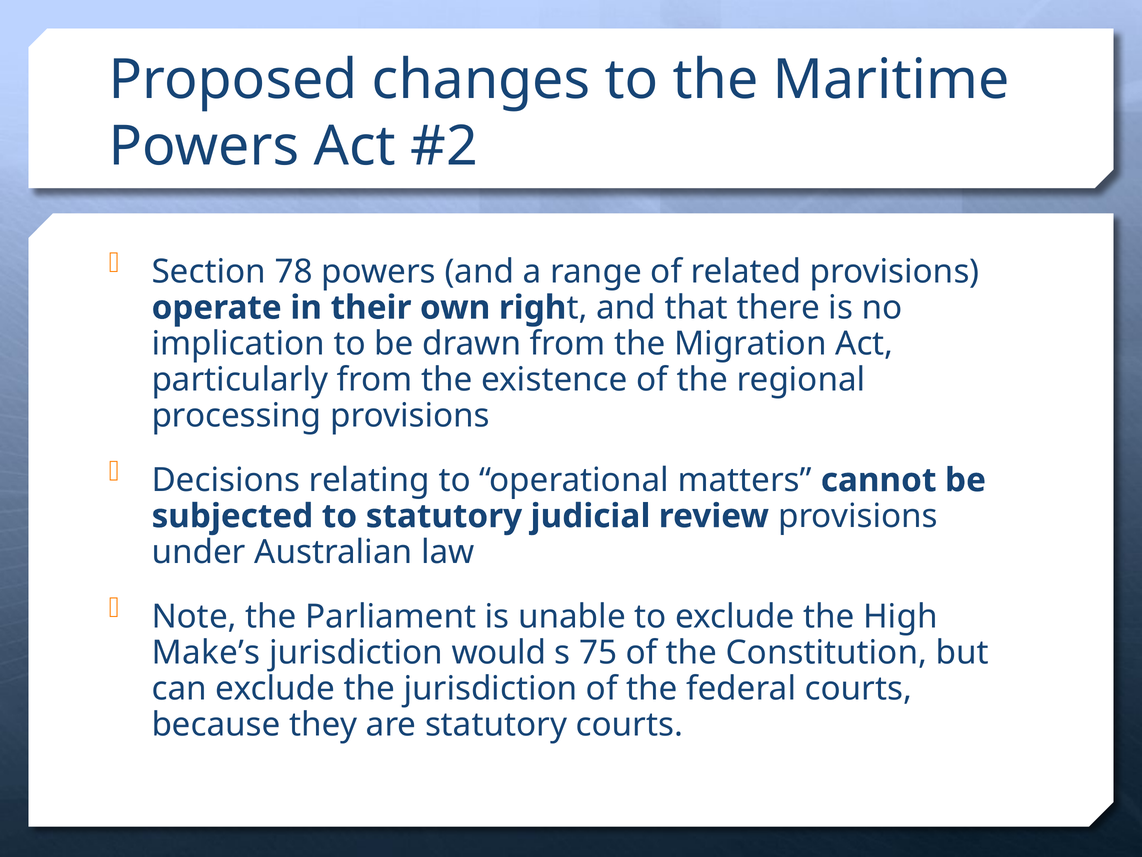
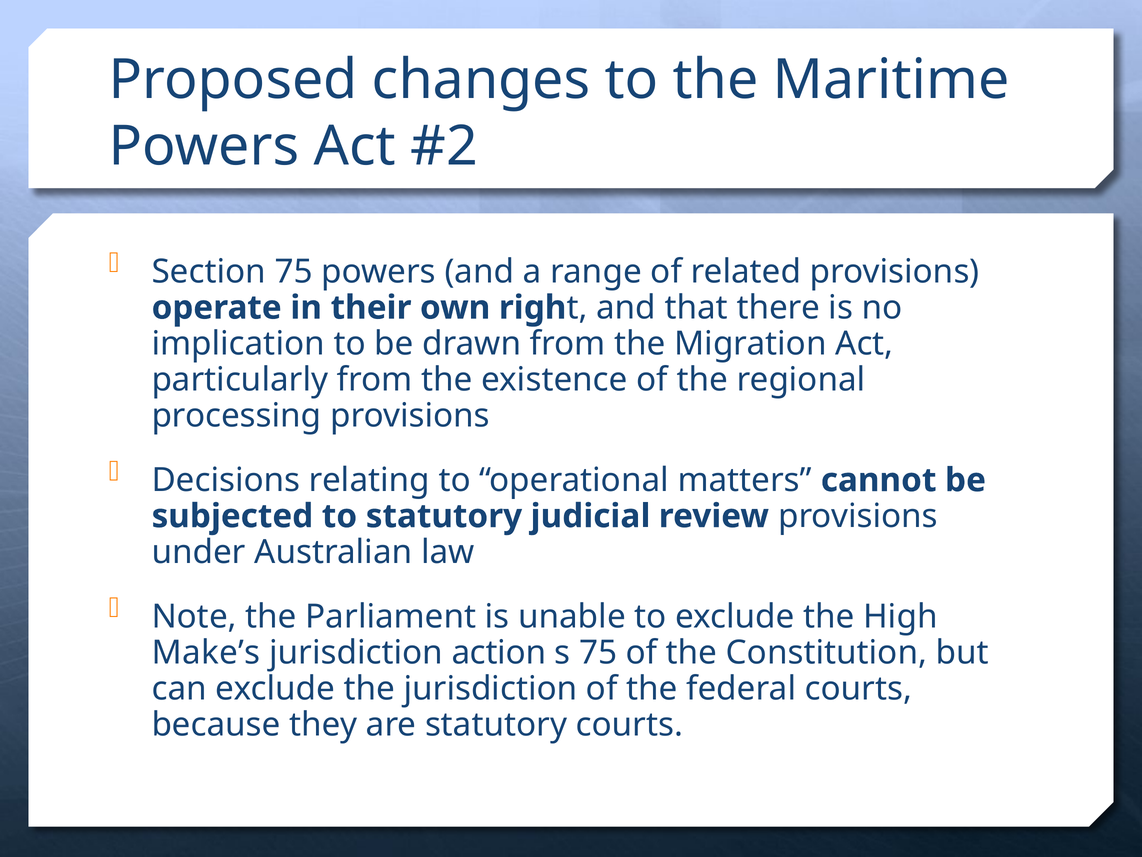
Section 78: 78 -> 75 (294, 272)
would: would -> action (499, 652)
